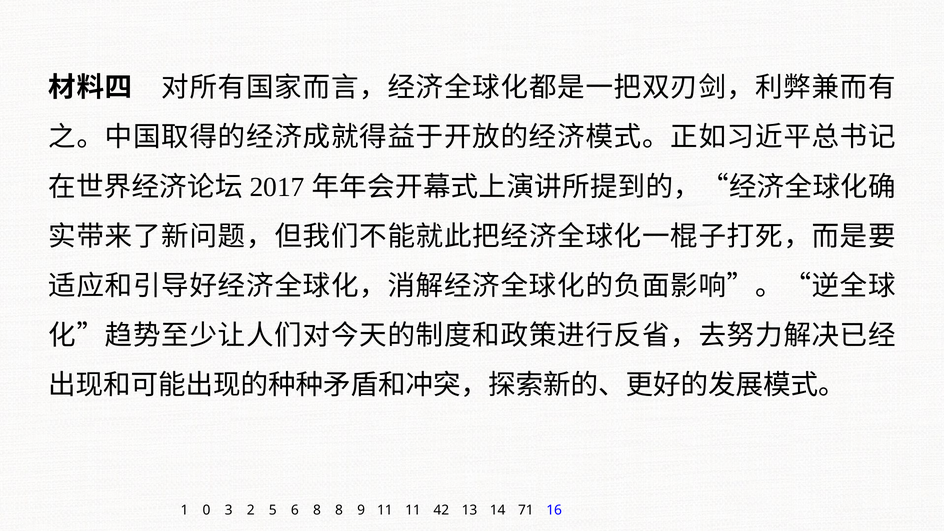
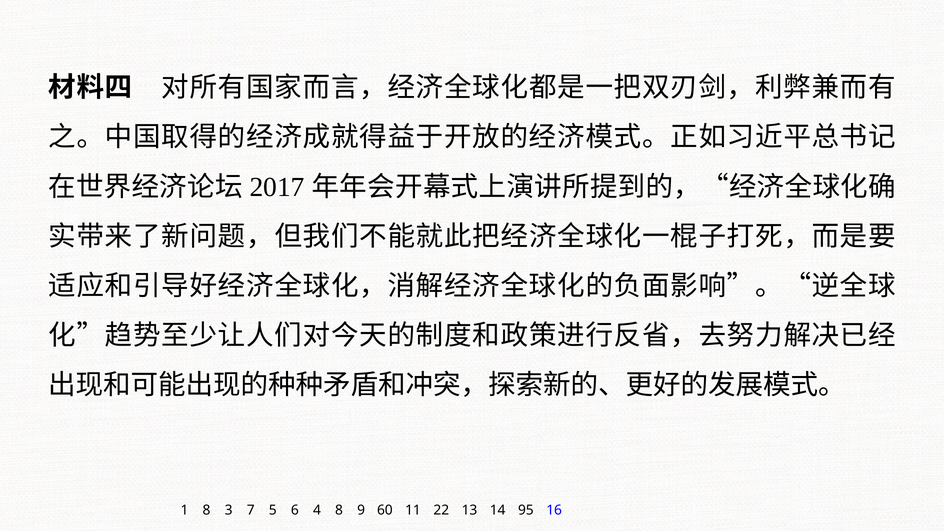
1 0: 0 -> 8 (207, 510)
2: 2 -> 7 (251, 510)
6 8: 8 -> 4 (317, 510)
9 11: 11 -> 60 (385, 510)
42: 42 -> 22 (441, 510)
71: 71 -> 95 (526, 510)
